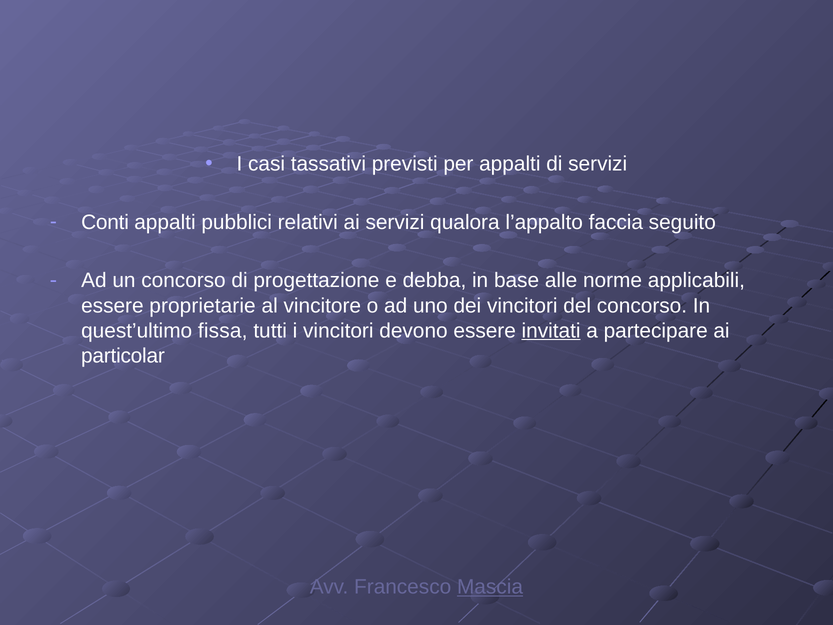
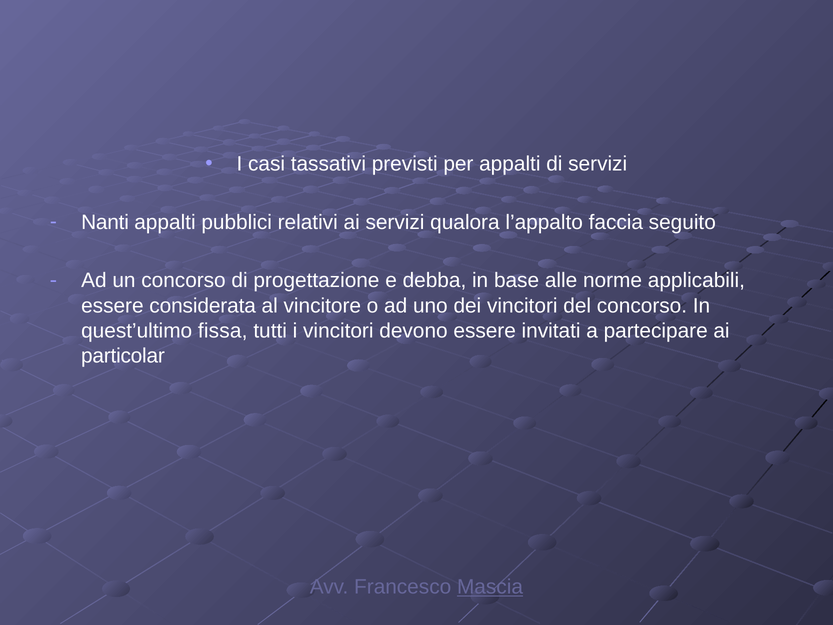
Conti: Conti -> Nanti (105, 222)
proprietarie: proprietarie -> considerata (203, 306)
invitati underline: present -> none (551, 330)
